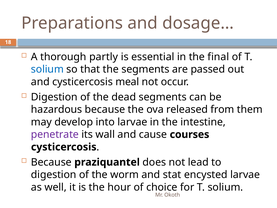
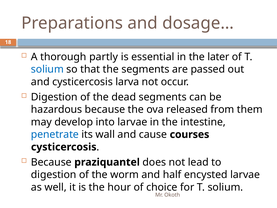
final: final -> later (218, 57)
meal: meal -> larva (127, 82)
penetrate colour: purple -> blue (55, 134)
stat: stat -> half (172, 174)
